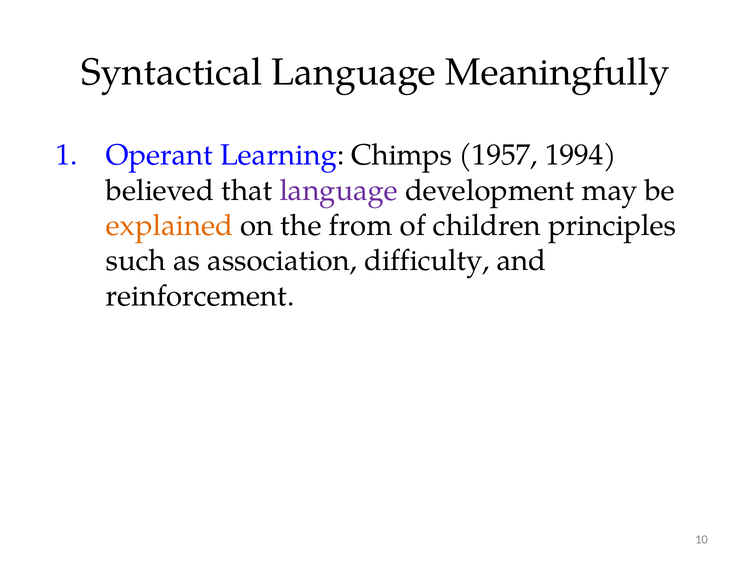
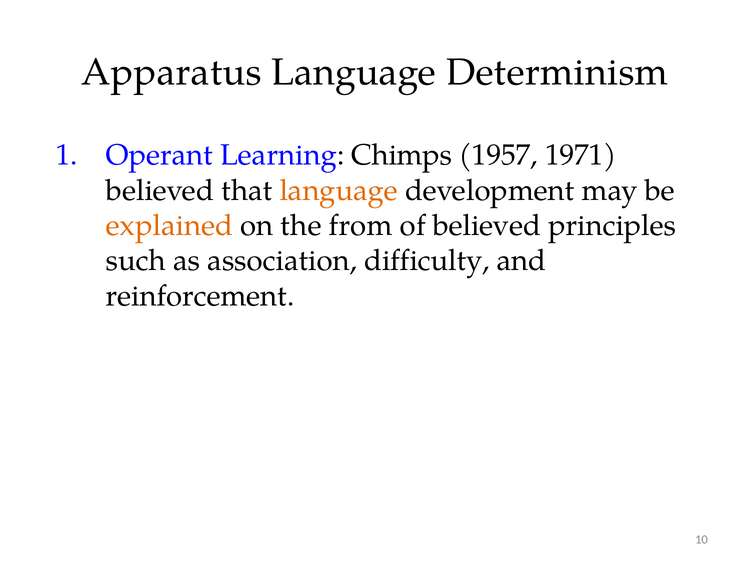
Syntactical: Syntactical -> Apparatus (171, 72)
Meaningfully: Meaningfully -> Determinism (557, 72)
1994: 1994 -> 1971 (581, 155)
language colour: purple -> orange (339, 190)
of children: children -> believed (487, 225)
